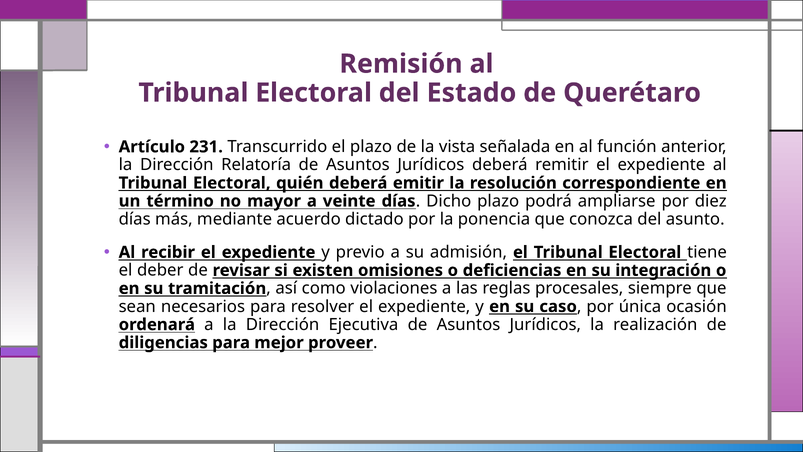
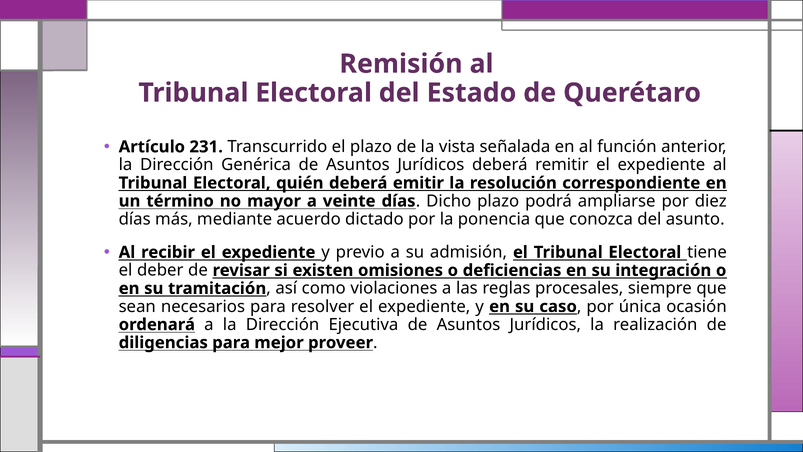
Relatoría: Relatoría -> Genérica (256, 165)
